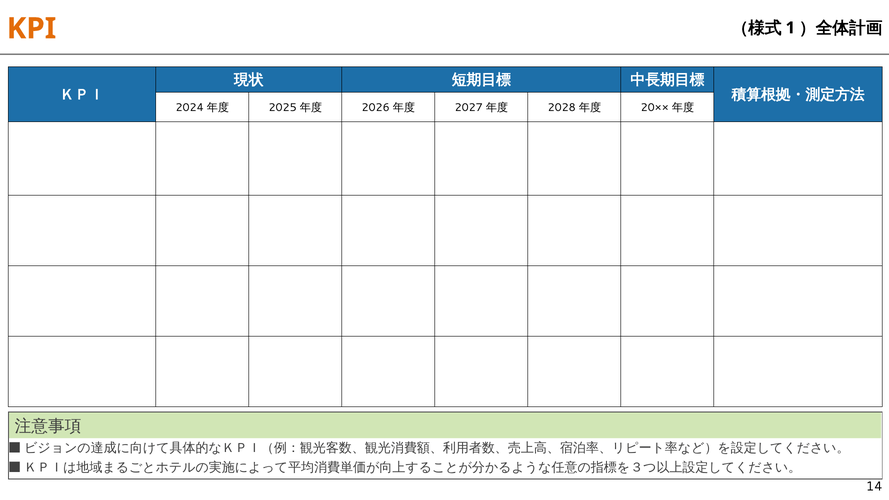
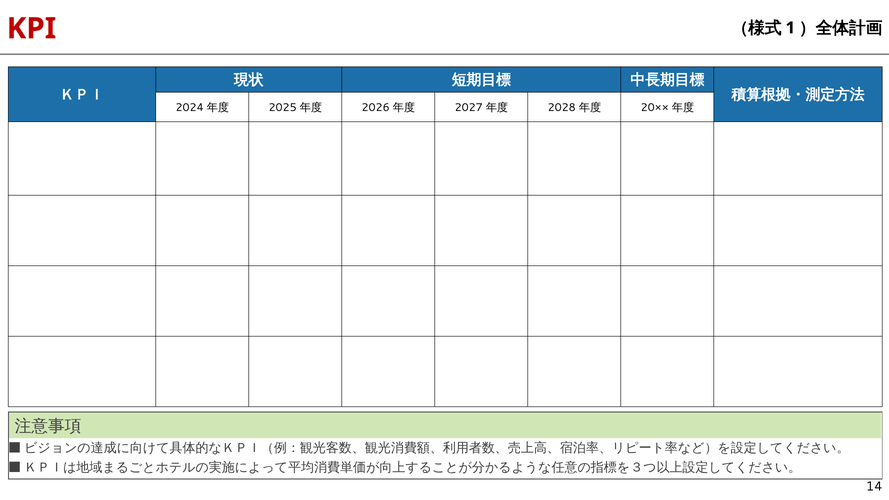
KPI colour: orange -> red (31, 29)
